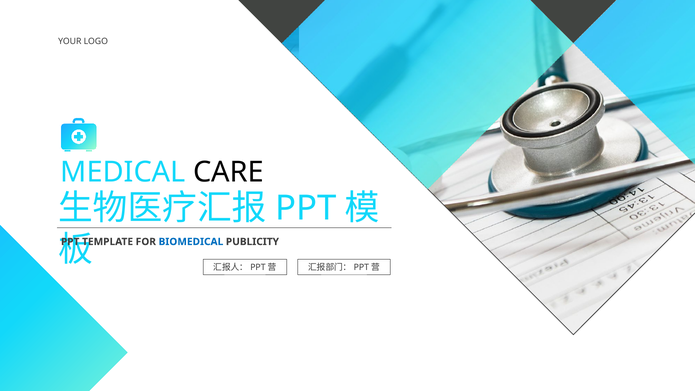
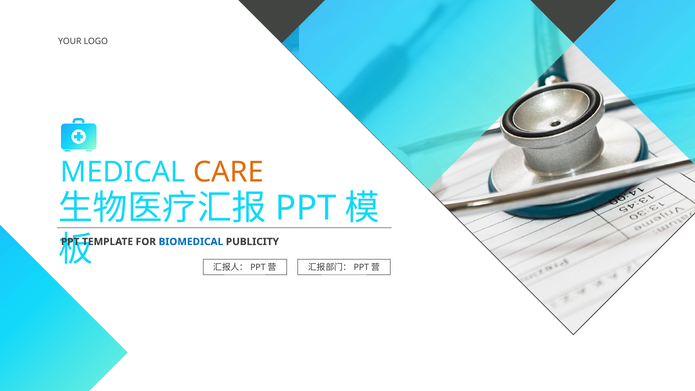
CARE colour: black -> orange (228, 172)
